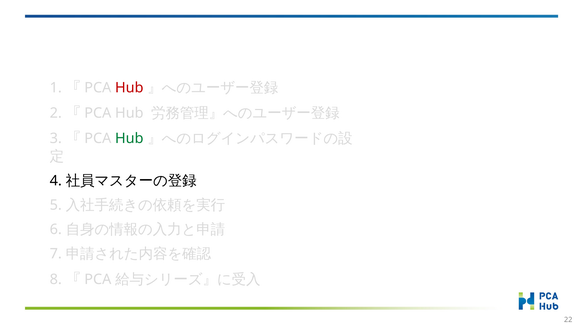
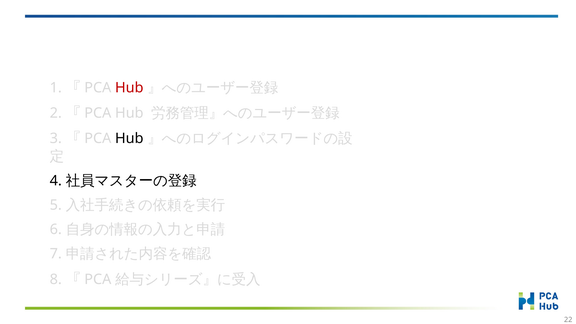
Hub colour: green -> black (129, 138)
